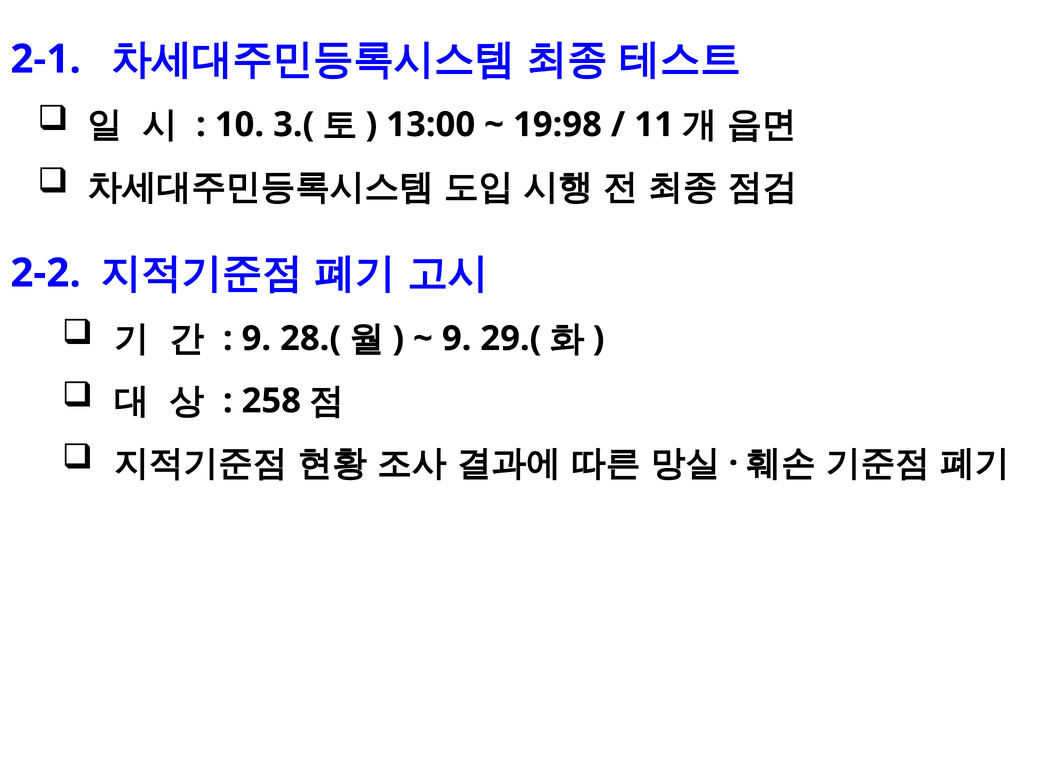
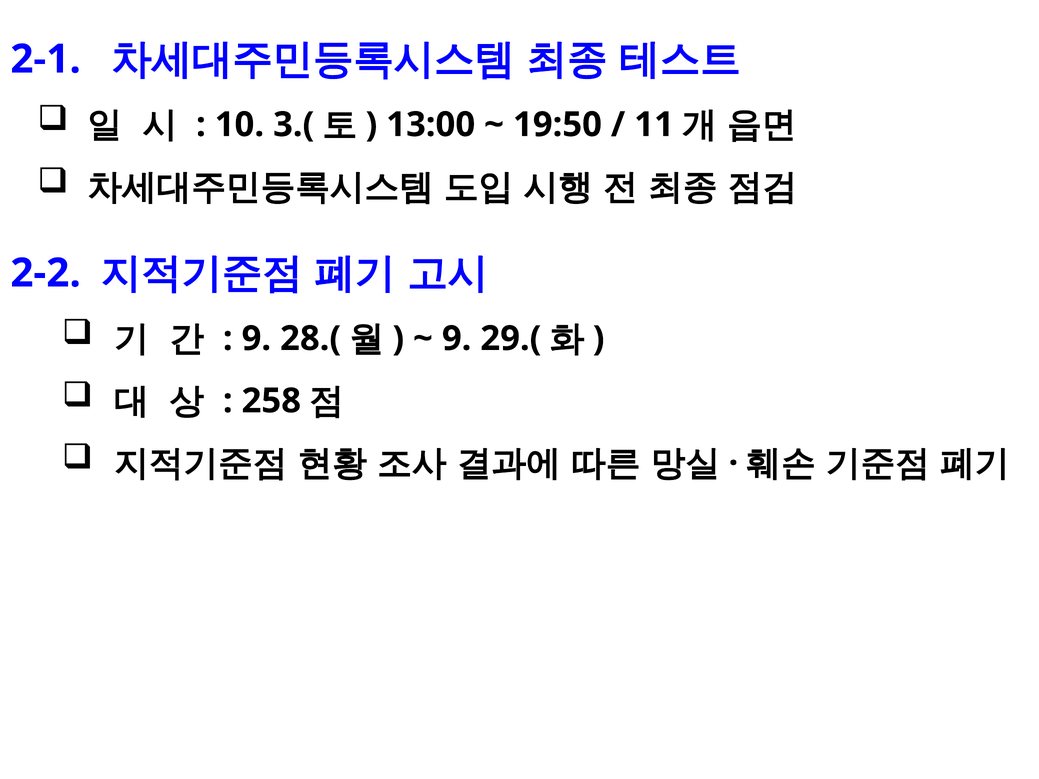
19:98: 19:98 -> 19:50 (557, 125)
